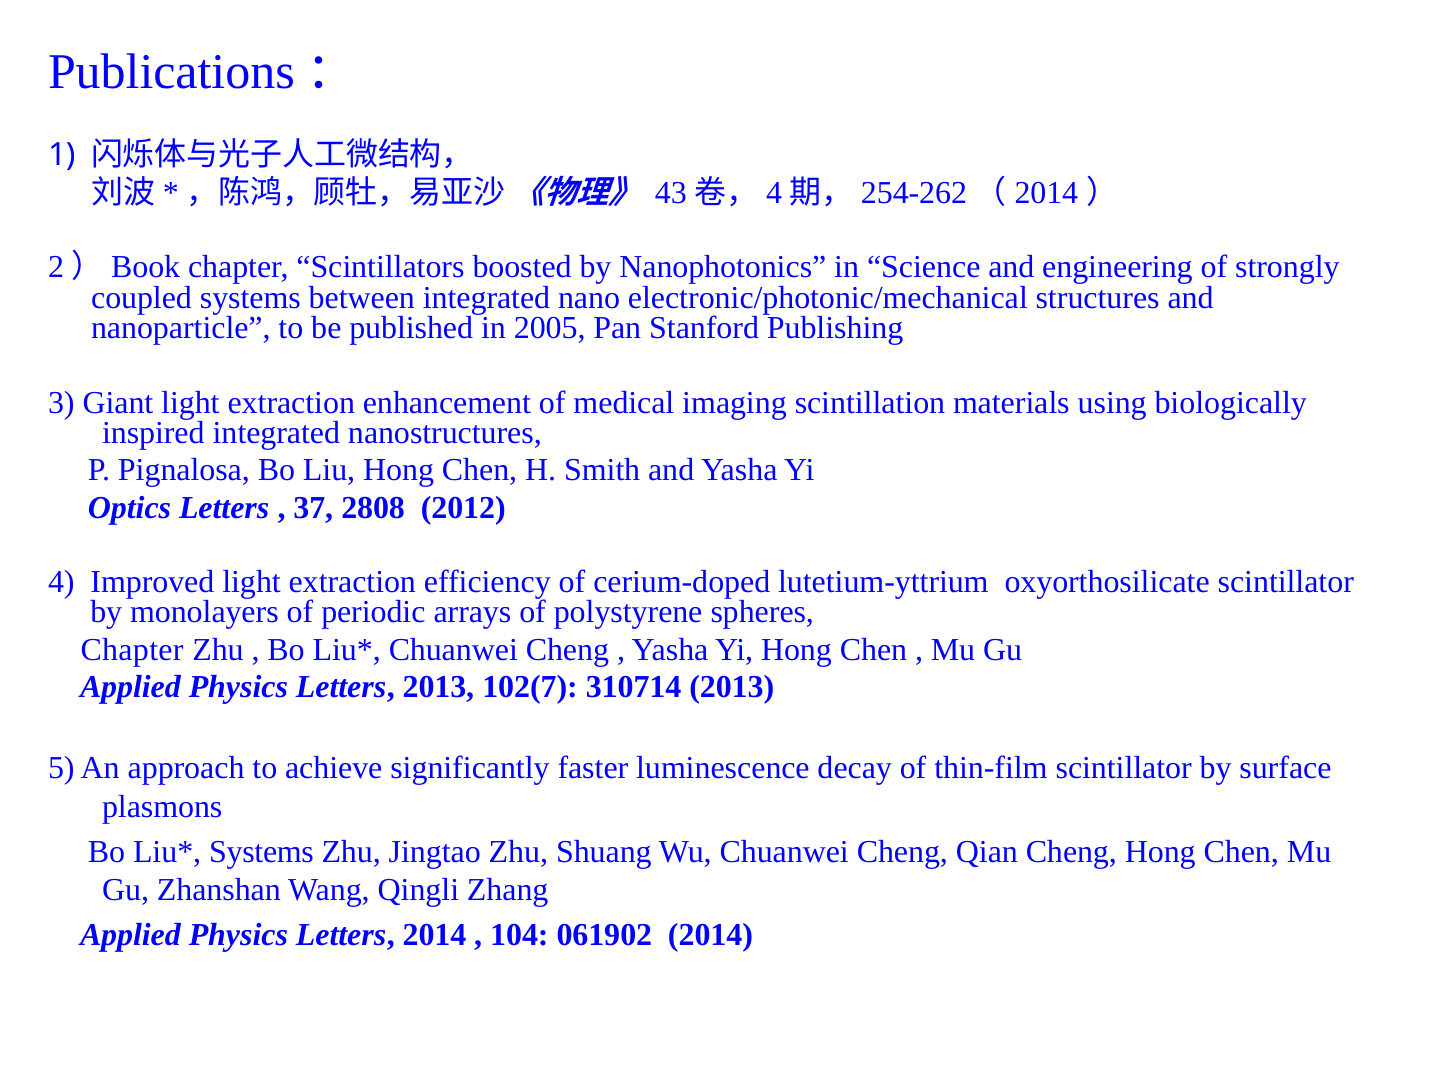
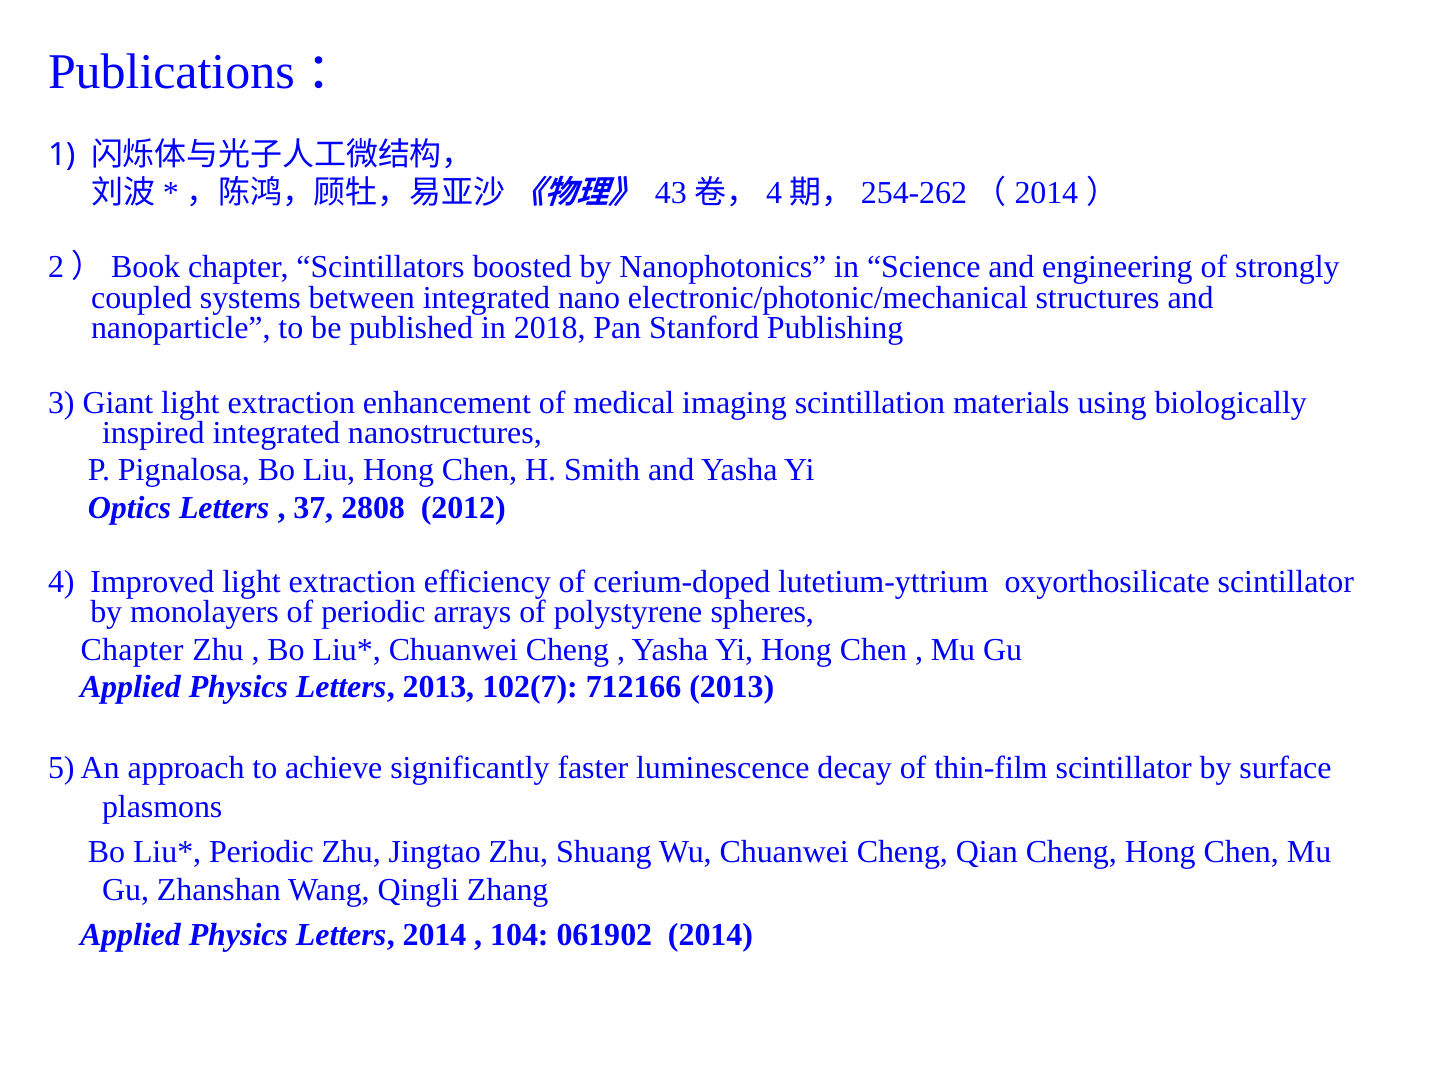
2005: 2005 -> 2018 (550, 328)
310714: 310714 -> 712166 (634, 687)
Systems: Systems -> Periodic (262, 851)
